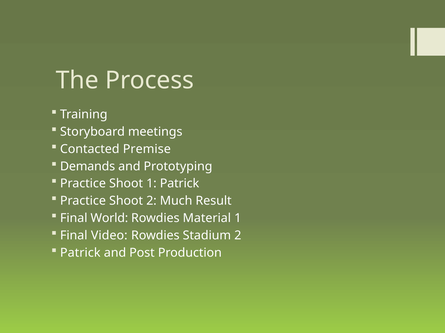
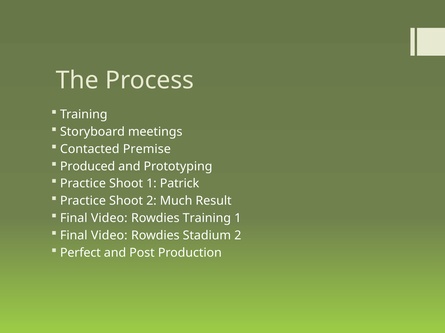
Demands: Demands -> Produced (88, 167)
World: World -> Video (109, 219)
Rowdies Material: Material -> Training (207, 219)
Patrick: Patrick -> Perfect (80, 253)
